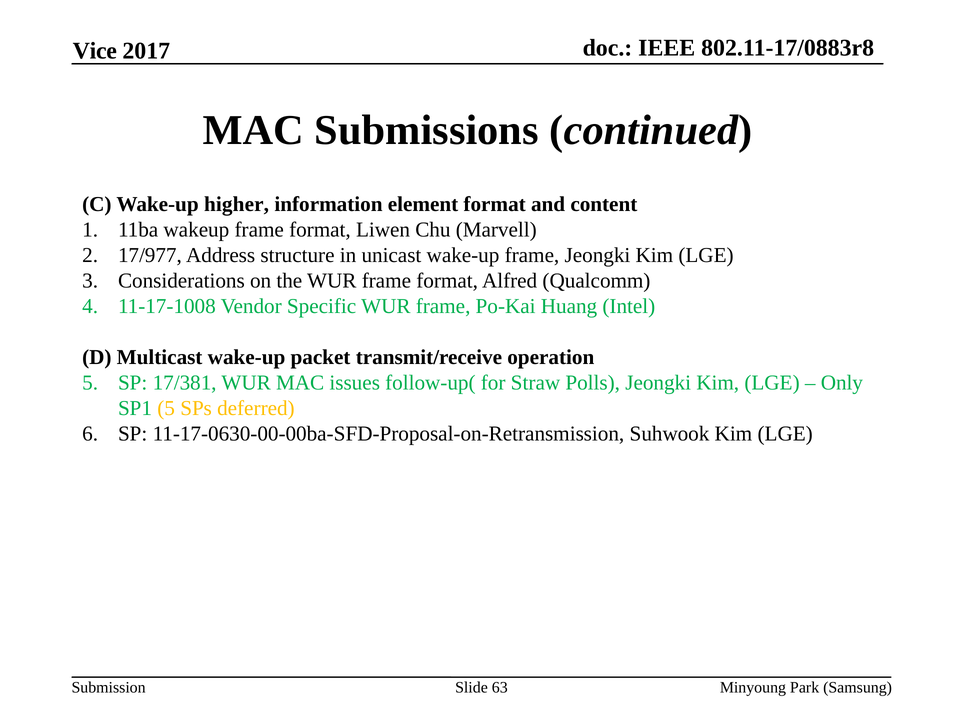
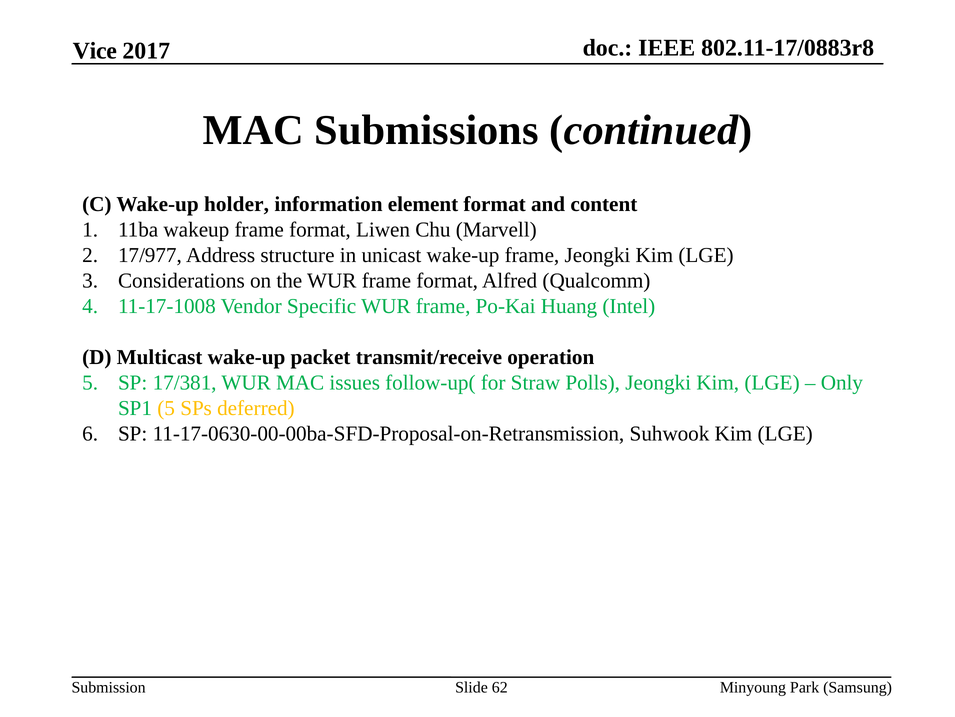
higher: higher -> holder (237, 204)
63: 63 -> 62 (500, 687)
